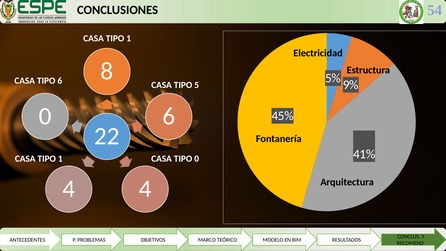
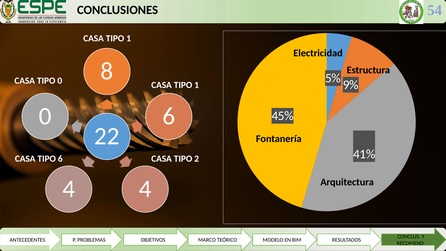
TIPO 6: 6 -> 0 (60, 81)
5: 5 -> 1 (197, 85)
1: 1 -> 6 (60, 159)
TIPO 0: 0 -> 2 (197, 159)
